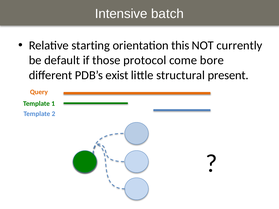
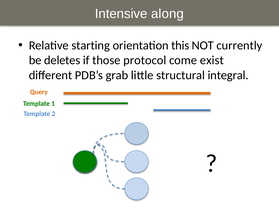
batch: batch -> along (167, 14)
default: default -> deletes (62, 60)
bore: bore -> exist (212, 60)
exist: exist -> grab (117, 75)
present: present -> integral (228, 75)
